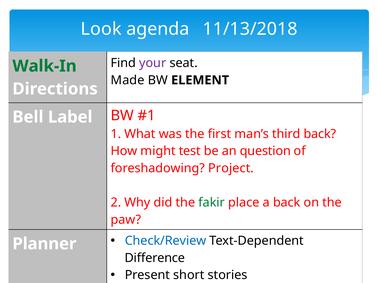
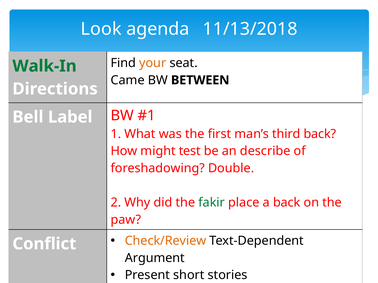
your colour: purple -> orange (153, 63)
Made: Made -> Came (128, 80)
ELEMENT: ELEMENT -> BETWEEN (200, 80)
question: question -> describe (265, 151)
Project: Project -> Double (231, 169)
Check/Review colour: blue -> orange (166, 241)
Planner: Planner -> Conflict (44, 244)
Difference: Difference -> Argument (155, 258)
